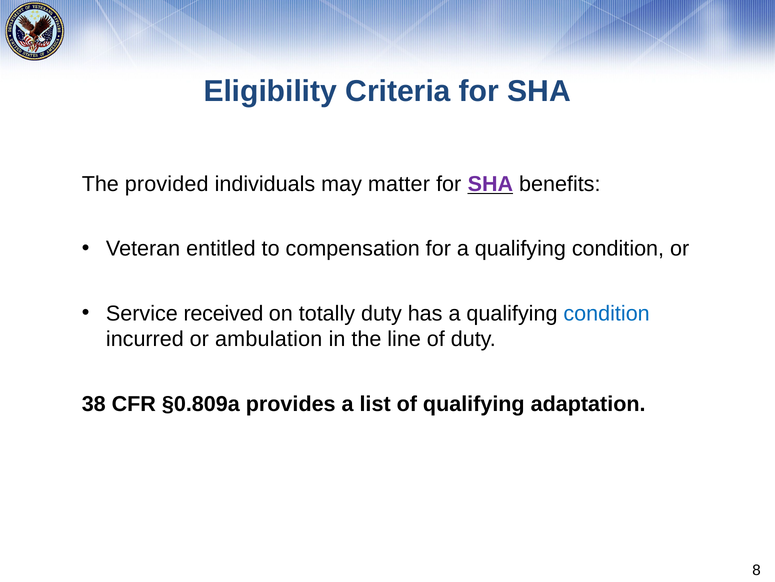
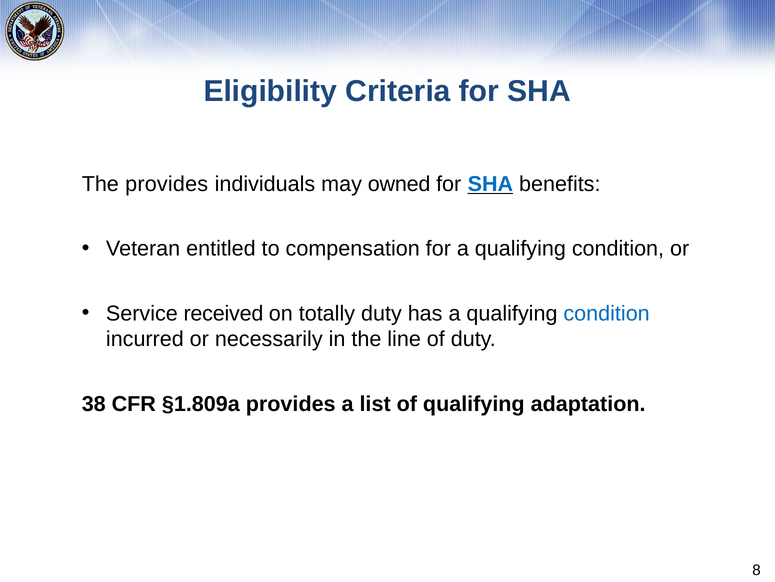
The provided: provided -> provides (167, 184)
matter: matter -> owned (399, 184)
SHA colour: purple -> blue (490, 184)
ambulation: ambulation -> necessarily (269, 339)
§0.809a: §0.809a -> §1.809a (201, 404)
